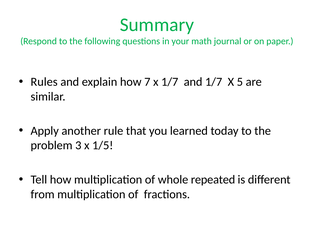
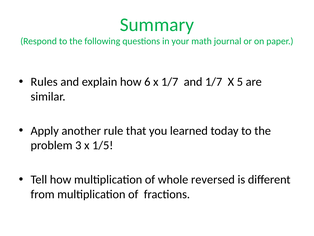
7: 7 -> 6 (147, 82)
repeated: repeated -> reversed (213, 179)
